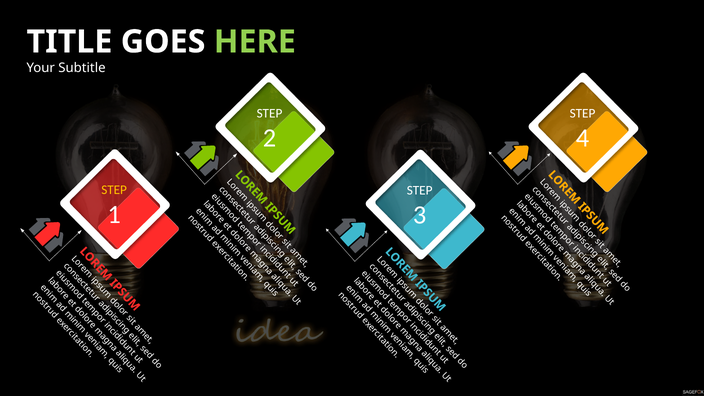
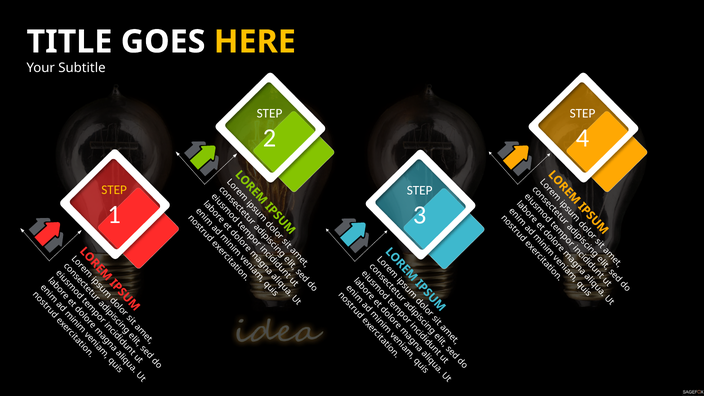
HERE colour: light green -> yellow (255, 42)
